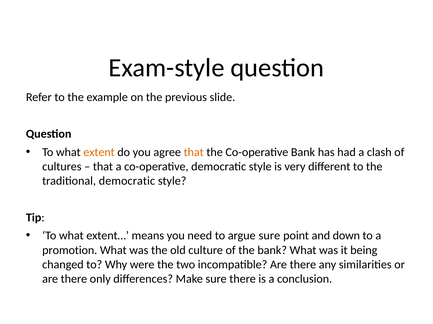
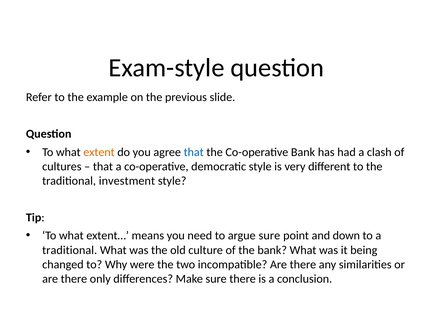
that colour: orange -> blue (194, 152)
traditional democratic: democratic -> investment (127, 181)
promotion: promotion -> traditional (70, 251)
